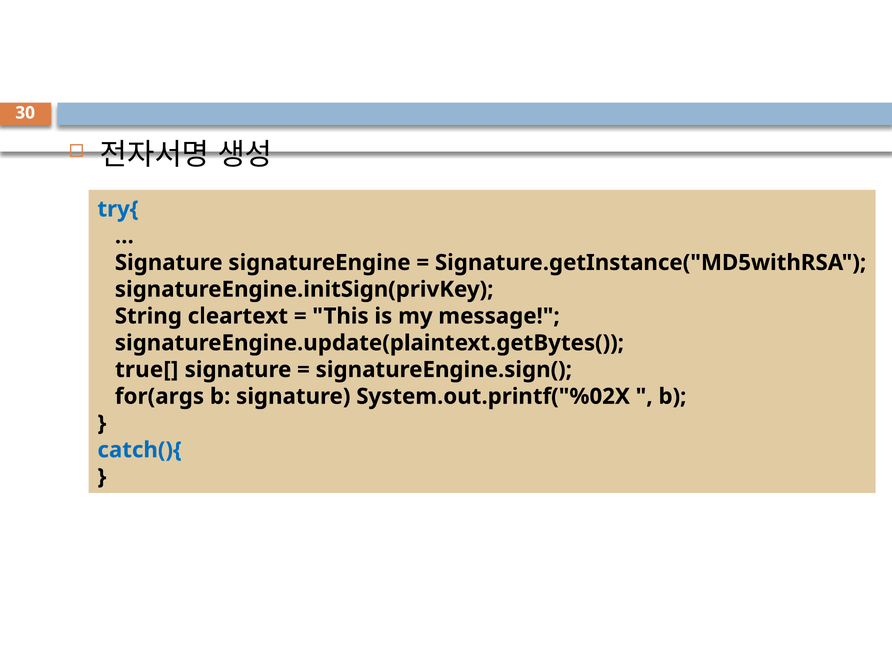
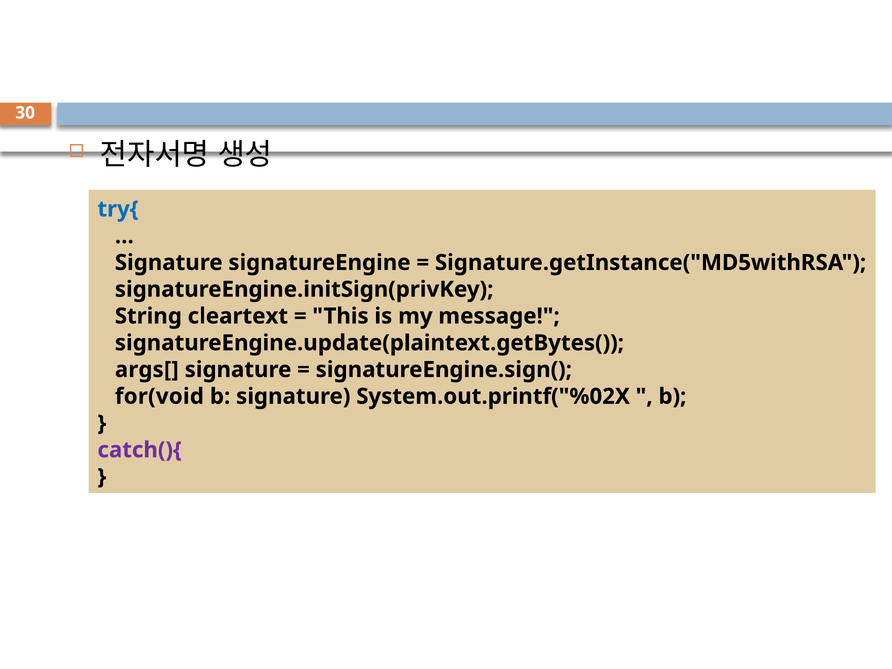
true[: true[ -> args[ (147, 370)
for(args: for(args -> for(void (159, 396)
catch(){ colour: blue -> purple (140, 450)
